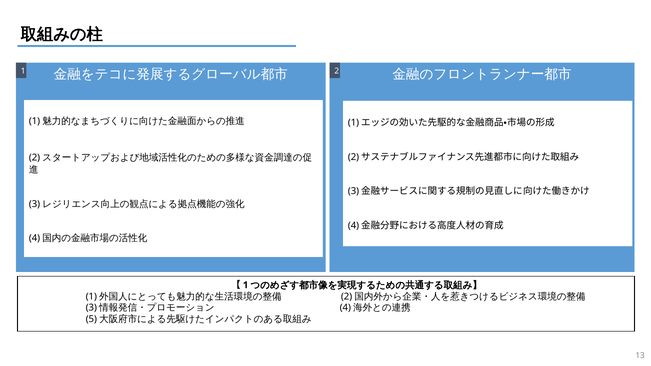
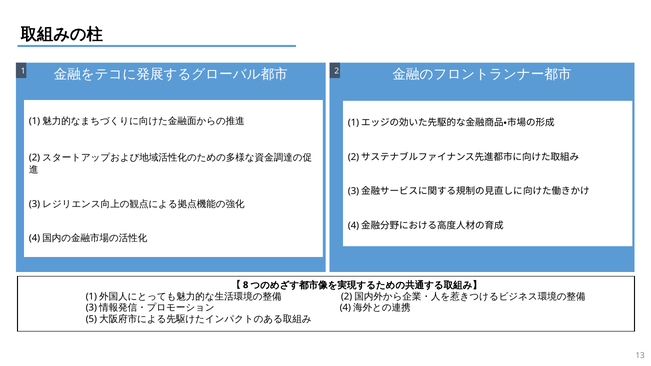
1: 1 -> 8 (246, 285)
